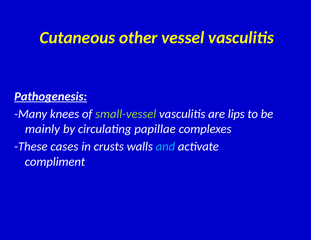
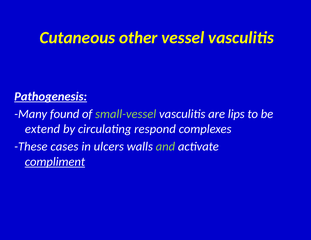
knees: knees -> found (65, 114)
mainly: mainly -> extend (42, 129)
papillae: papillae -> respond (155, 129)
crusts: crusts -> ulcers (109, 147)
and colour: light blue -> light green (165, 147)
compliment underline: none -> present (55, 162)
